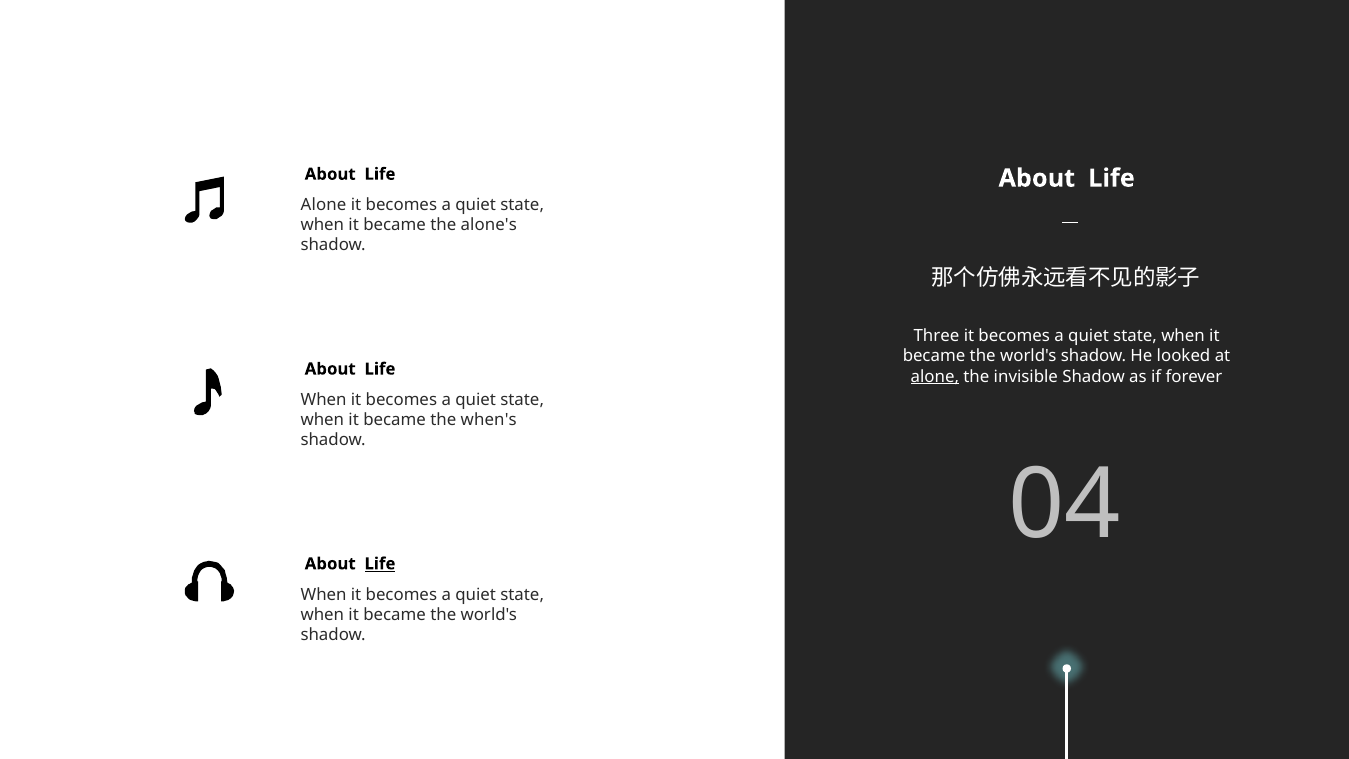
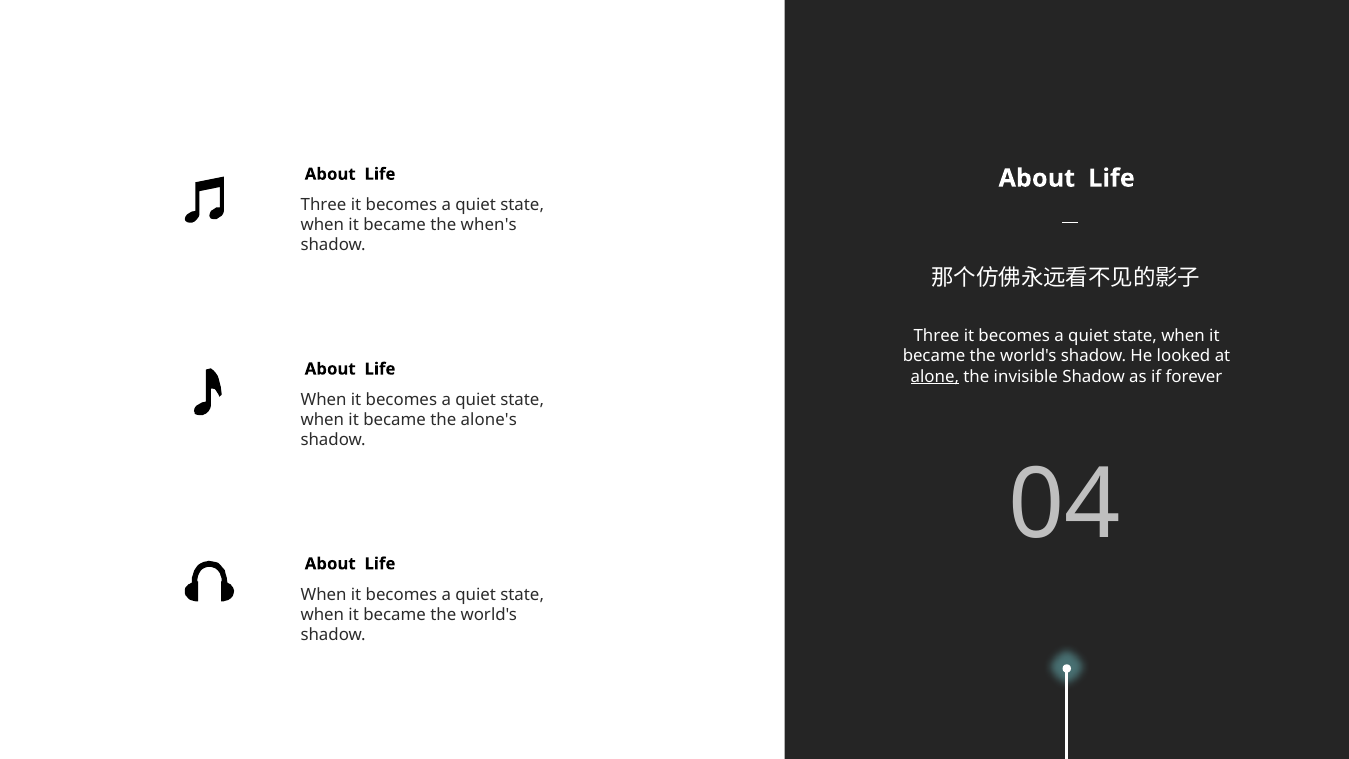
Alone: Alone -> Three (324, 205)
alone's: alone's -> when's (489, 225)
when's: when's -> alone's (489, 420)
Life underline: present -> none (380, 564)
